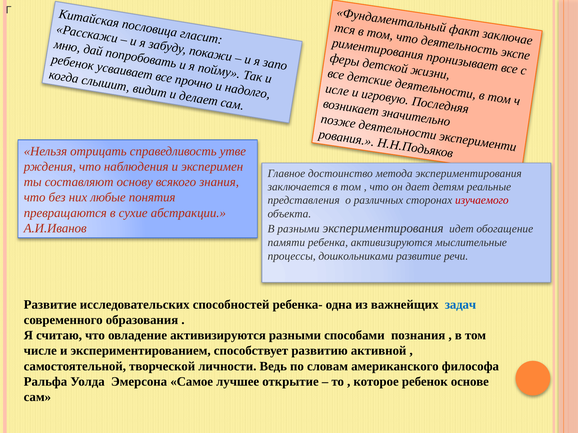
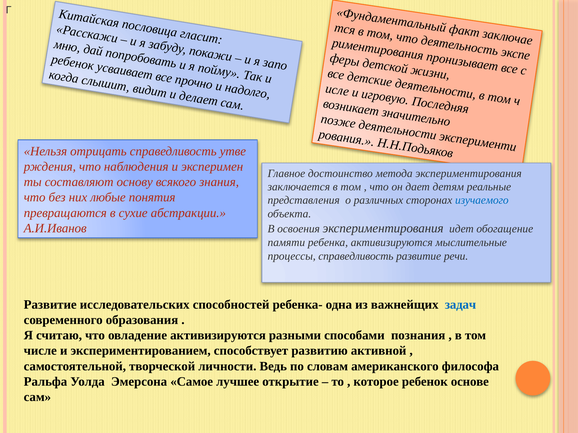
изучаемого colour: red -> blue (482, 201)
В разными: разными -> освоения (299, 229)
процессы дошкольниками: дошкольниками -> справедливость (356, 256)
